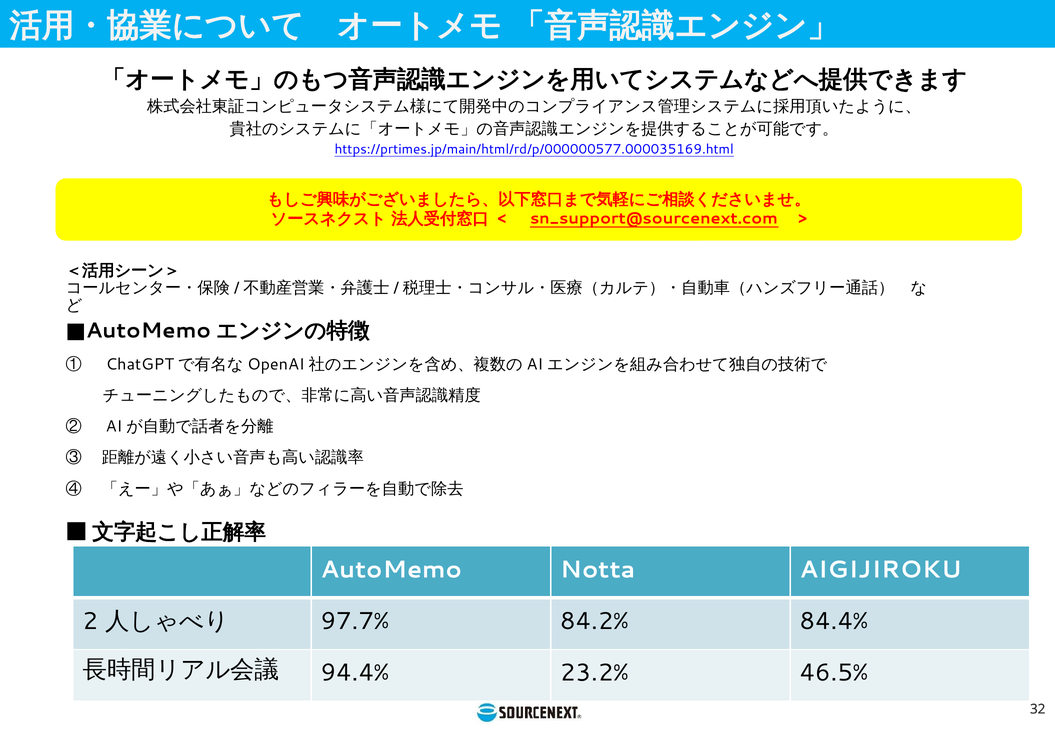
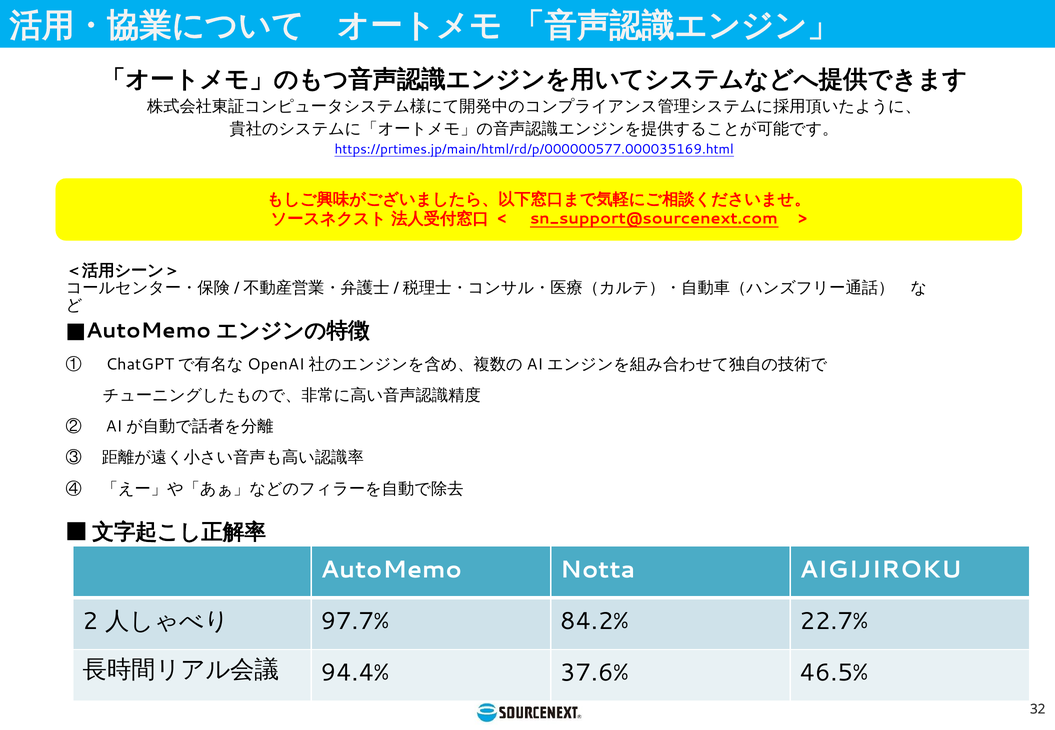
84.4%: 84.4% -> 22.7% (834, 622)
23.2%: 23.2% -> 37.6% (595, 673)
